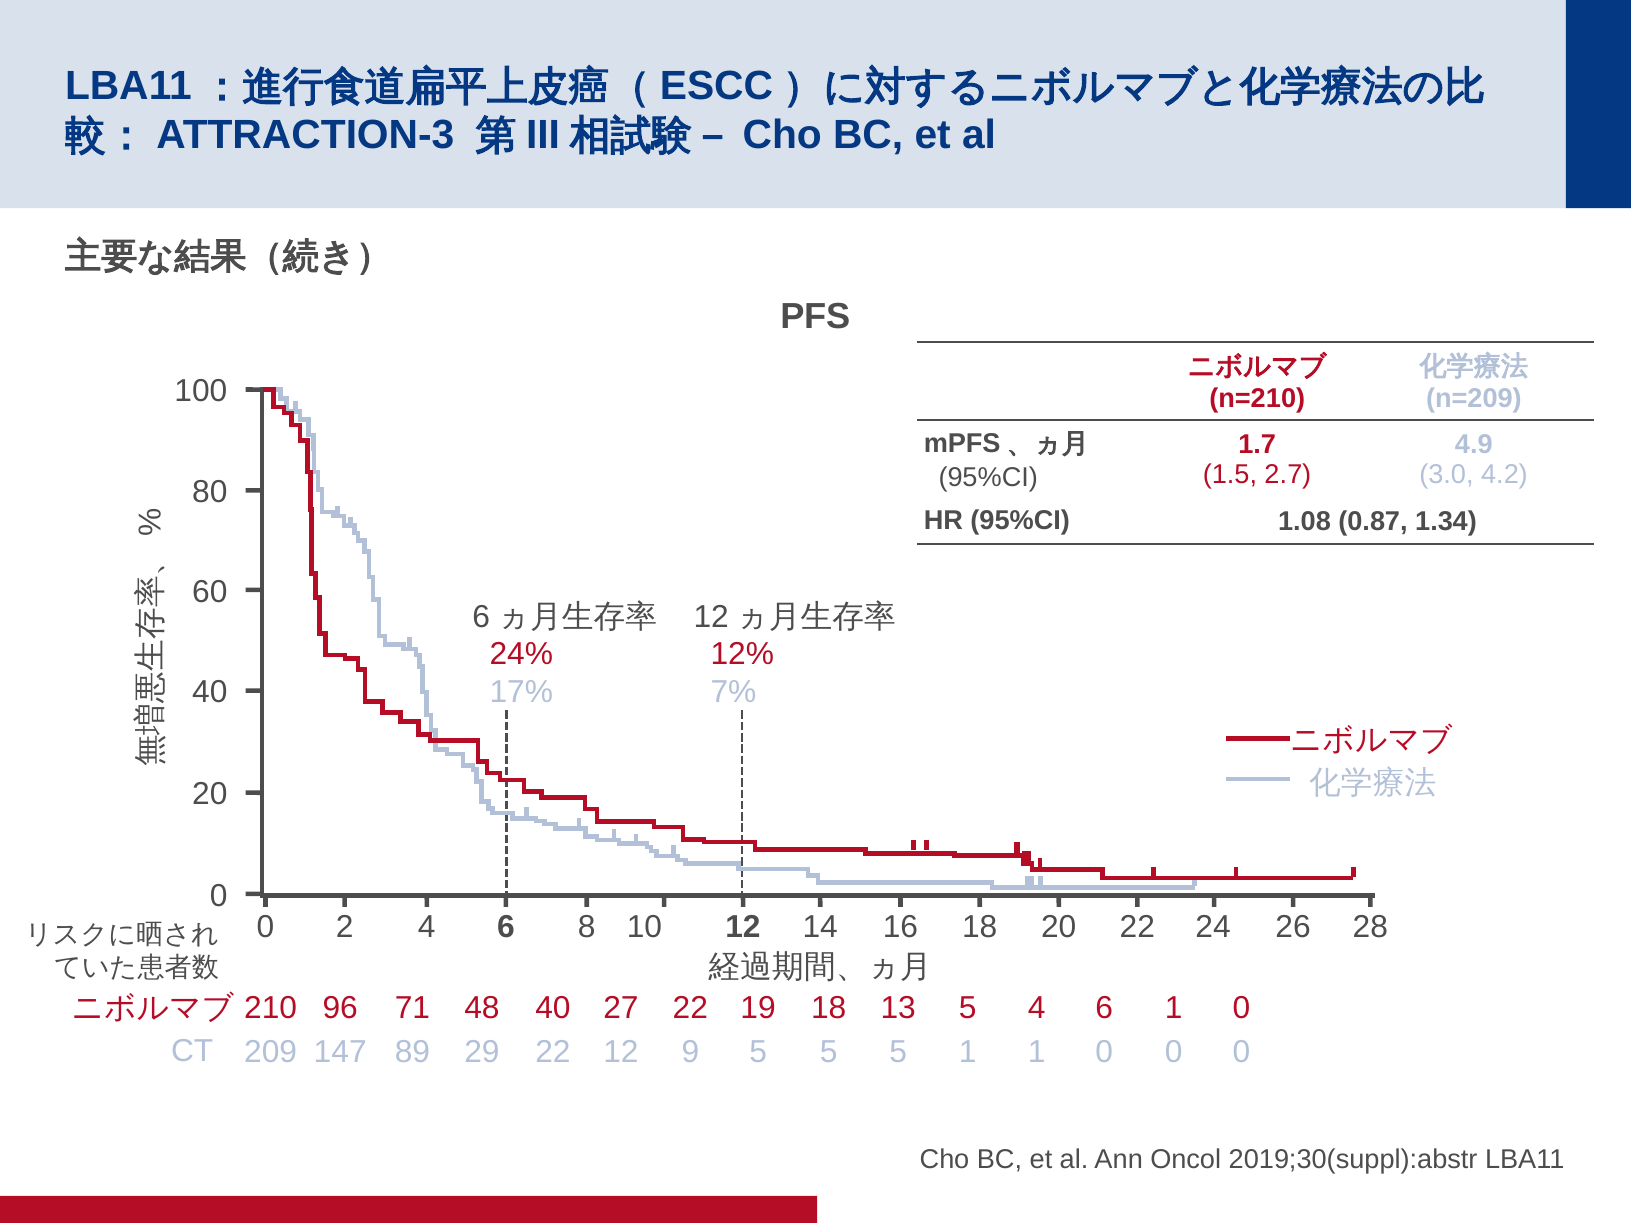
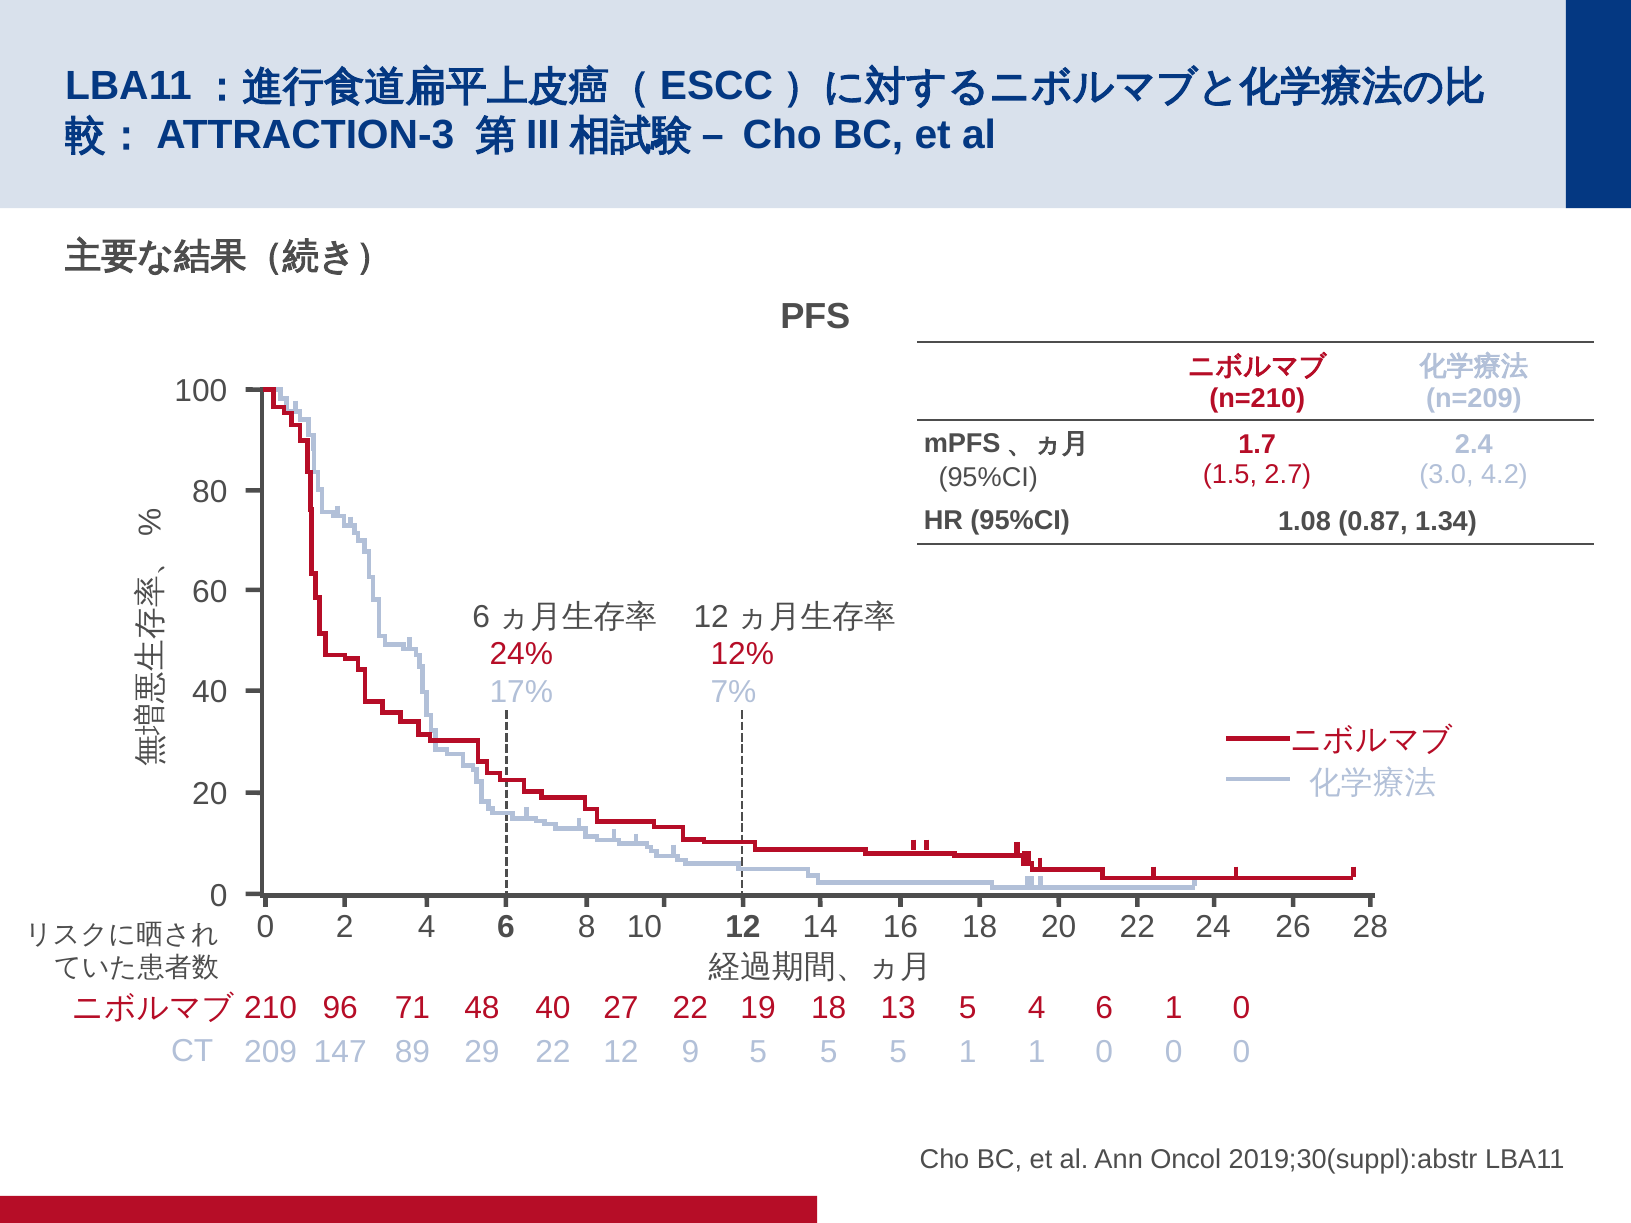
4.9: 4.9 -> 2.4 (1474, 444)
